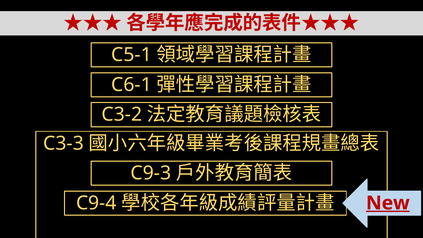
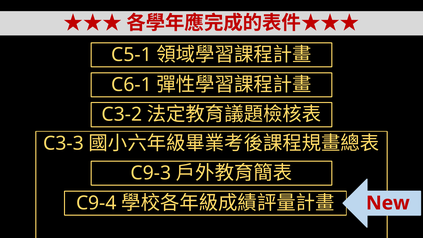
New underline: present -> none (388, 203)
